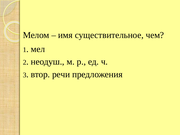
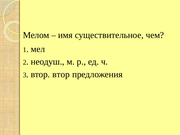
втор речи: речи -> втор (61, 74)
